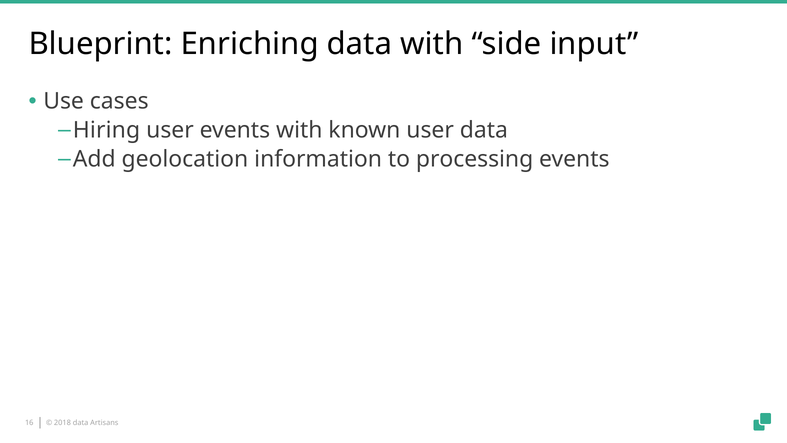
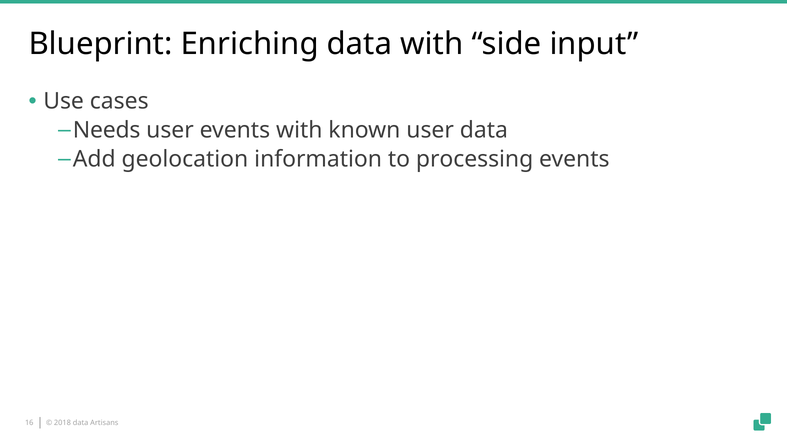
Hiring: Hiring -> Needs (107, 130)
